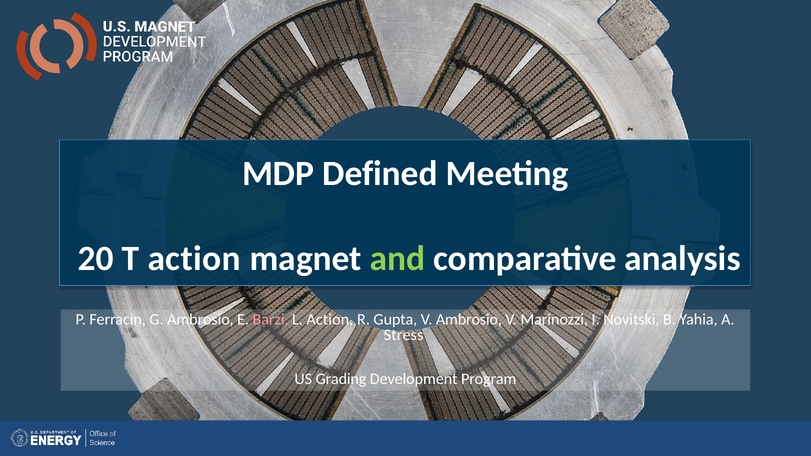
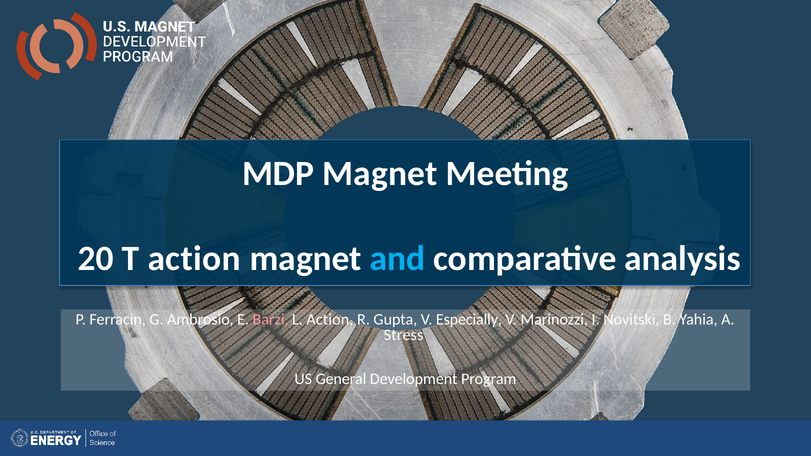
MDP Defined: Defined -> Magnet (380, 174)
and colour: light green -> light blue (397, 259)
V Ambrosio: Ambrosio -> Especially (469, 320)
Grading: Grading -> General (341, 379)
